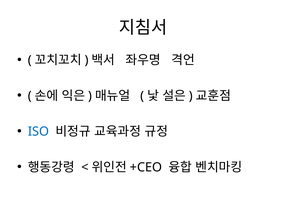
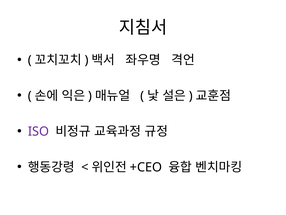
ISO colour: blue -> purple (38, 131)
